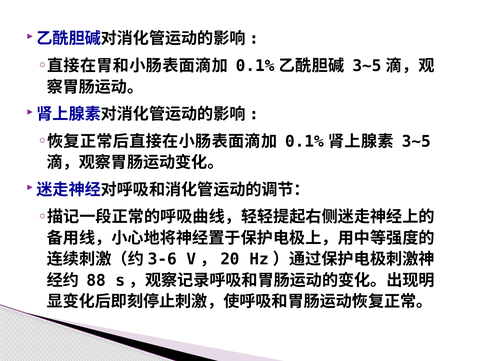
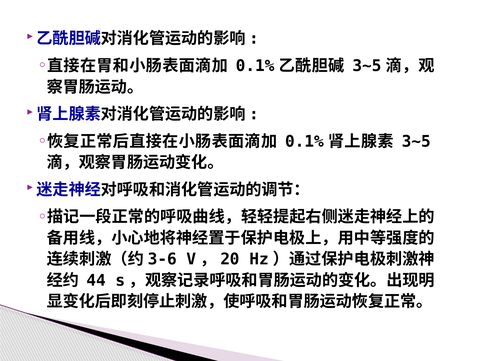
88: 88 -> 44 (96, 281)
